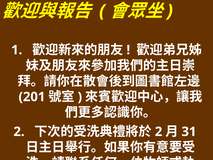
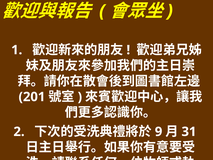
2: 2 -> 9 (159, 131)
